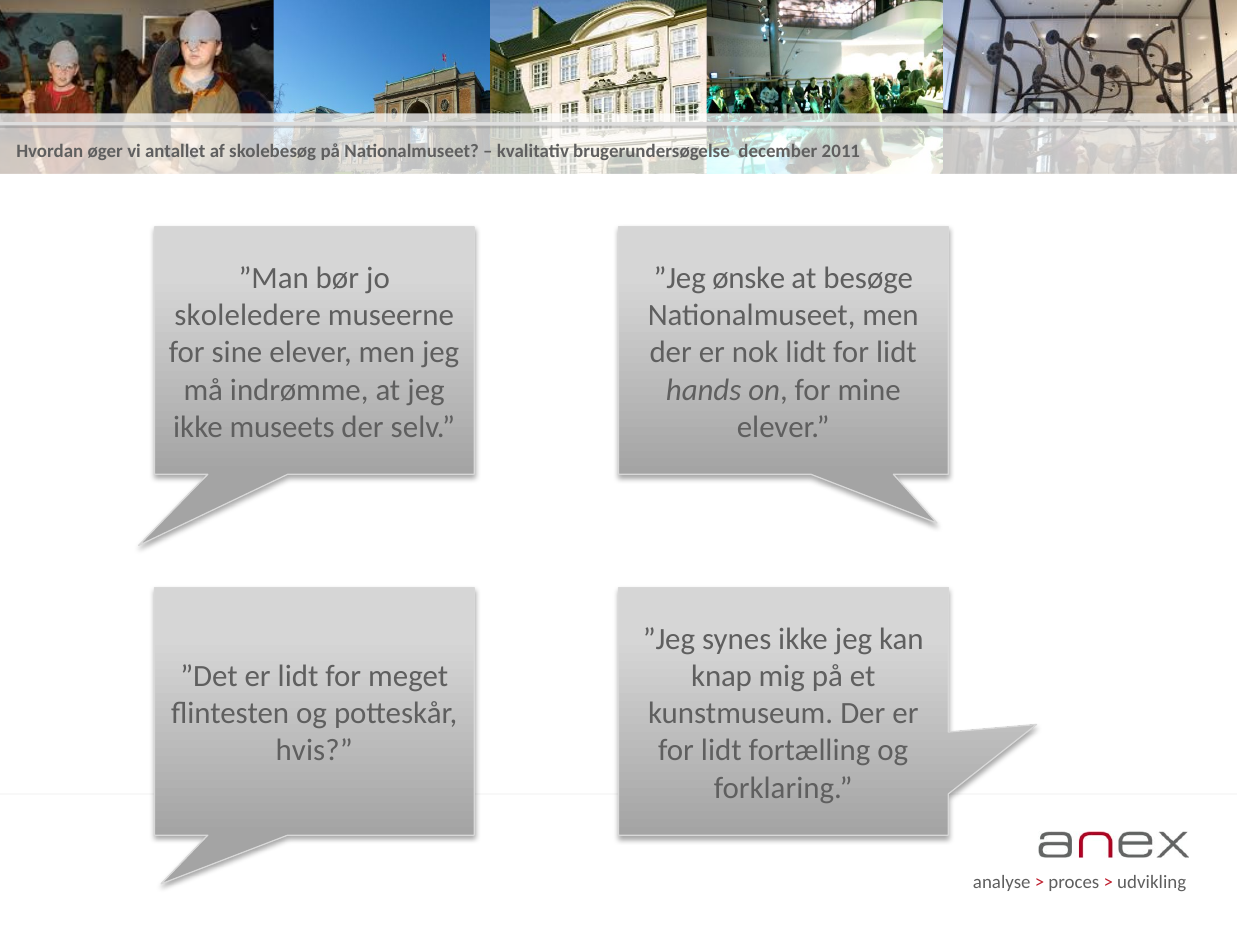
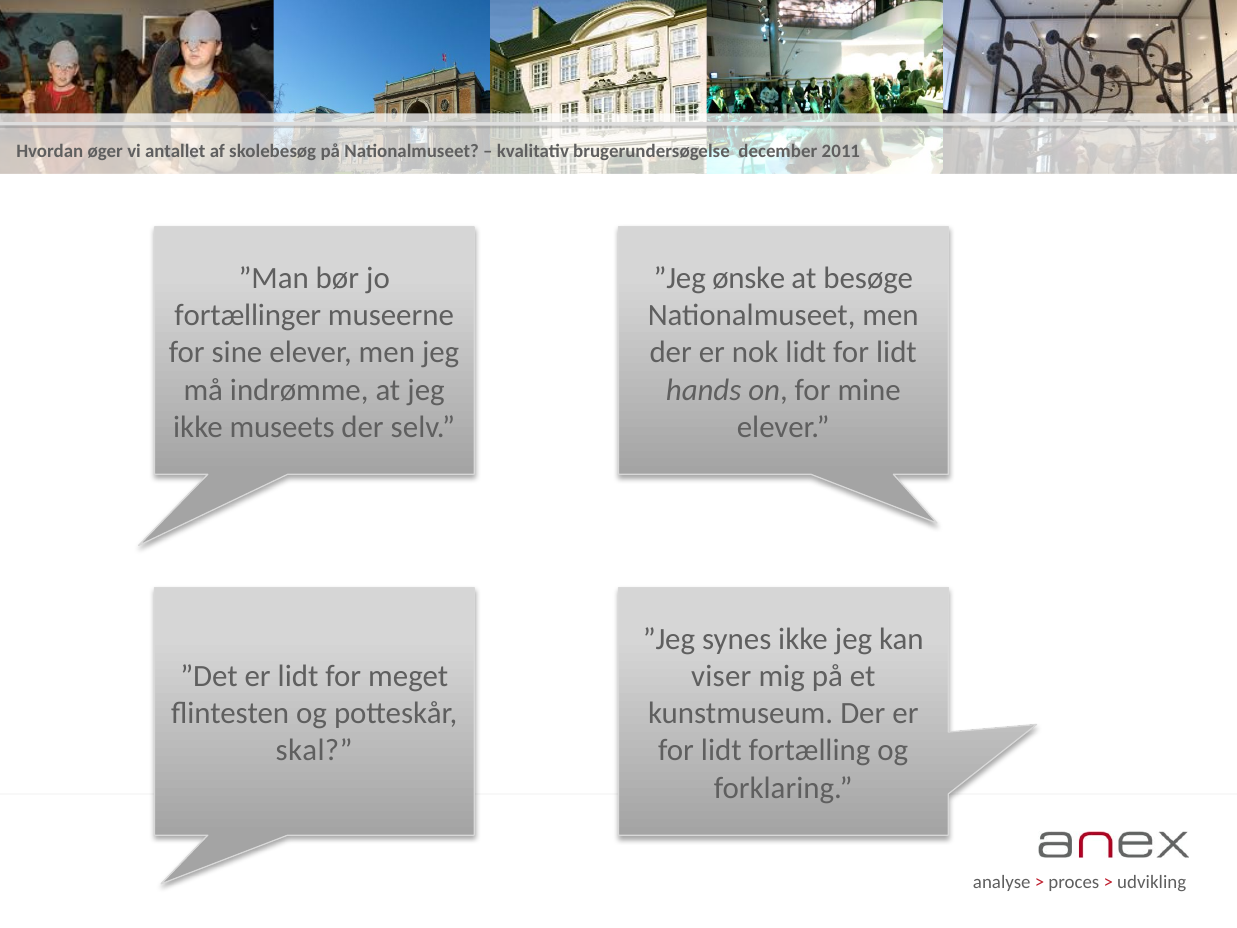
skoleledere: skoleledere -> fortællinger (248, 316)
knap: knap -> viser (721, 676)
hvis: hvis -> skal (314, 751)
